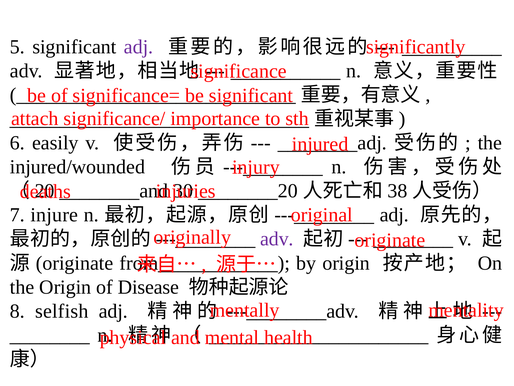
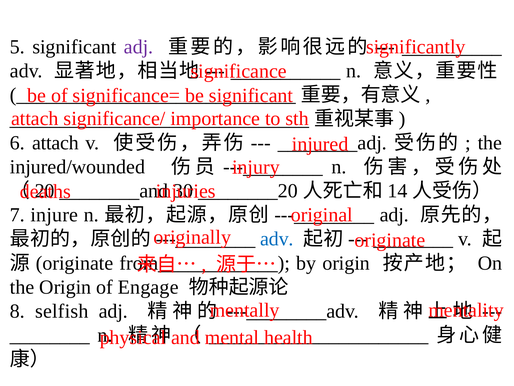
6 easily: easily -> attach (55, 143)
38: 38 -> 14 (397, 191)
adv colour: purple -> blue (277, 239)
Disease: Disease -> Engage (148, 287)
